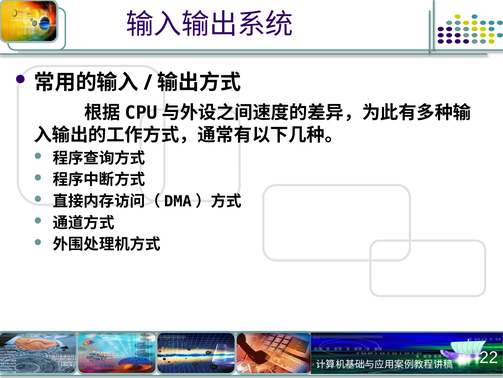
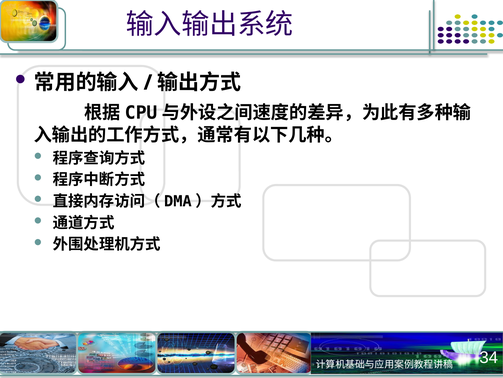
22: 22 -> 34 (489, 357)
